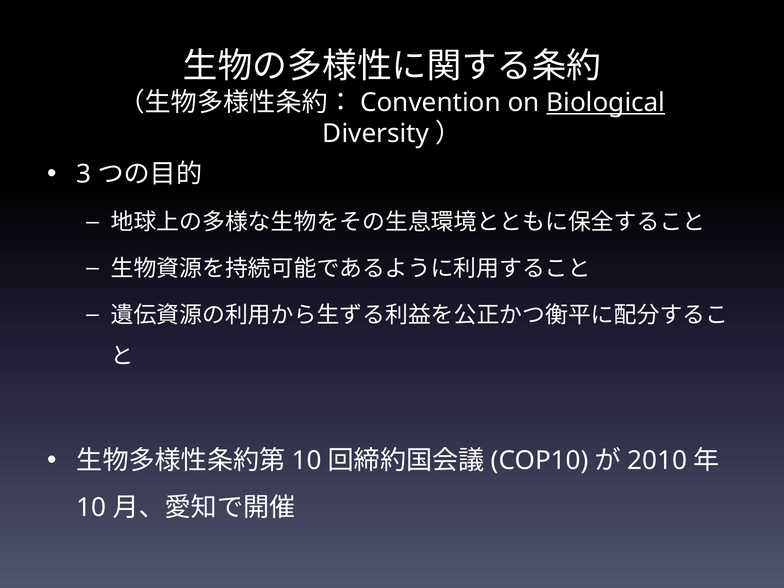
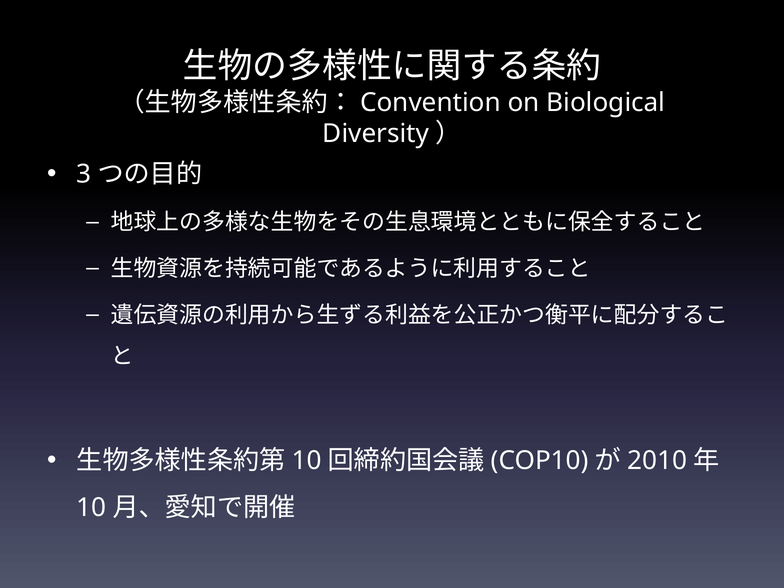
Biological underline: present -> none (606, 102)
